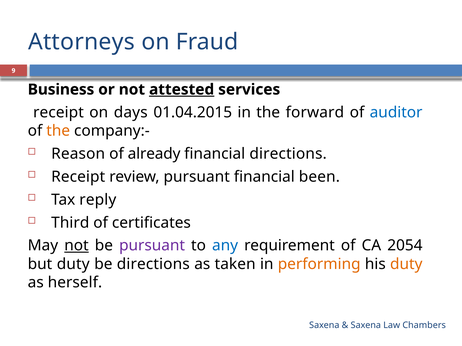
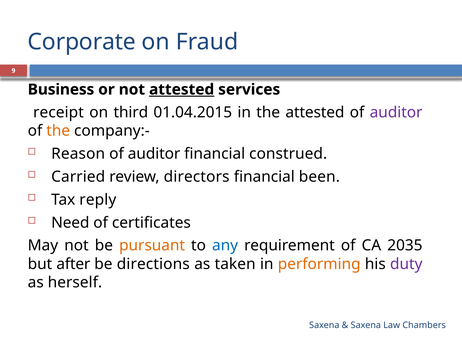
Attorneys: Attorneys -> Corporate (82, 42)
days: days -> third (131, 113)
the forward: forward -> attested (315, 113)
auditor colour: blue -> purple (396, 113)
already: already -> auditor (154, 154)
financial directions: directions -> construed (288, 154)
Receipt: Receipt -> Carried (78, 177)
review pursuant: pursuant -> directors (197, 177)
Third: Third -> Need (70, 223)
not underline: present -> none (76, 246)
pursuant colour: purple -> orange (152, 246)
2054: 2054 -> 2035 (405, 246)
but duty: duty -> after (73, 264)
duty colour: orange -> purple (406, 264)
